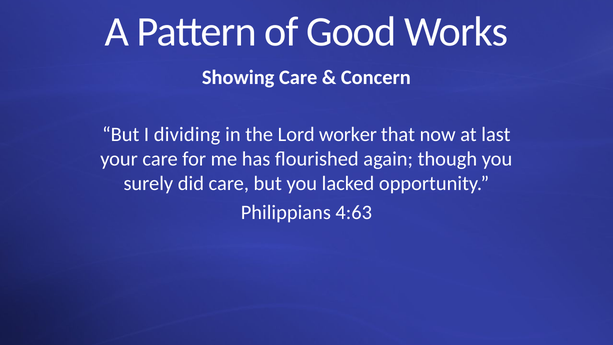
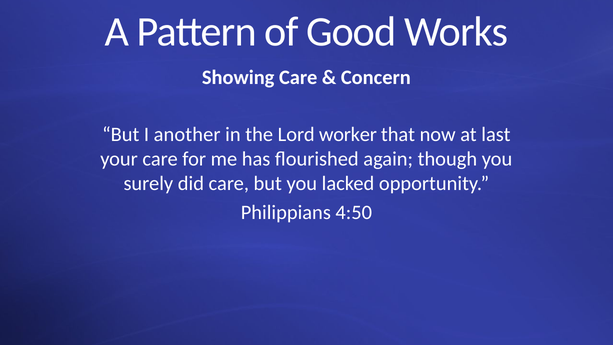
dividing: dividing -> another (187, 135)
4:63: 4:63 -> 4:50 (354, 212)
